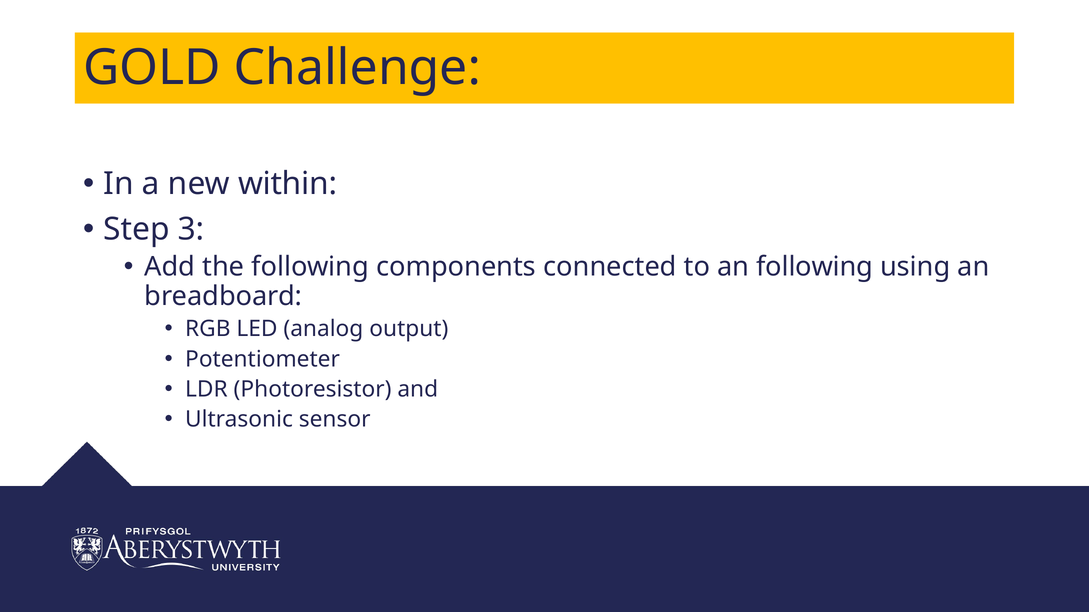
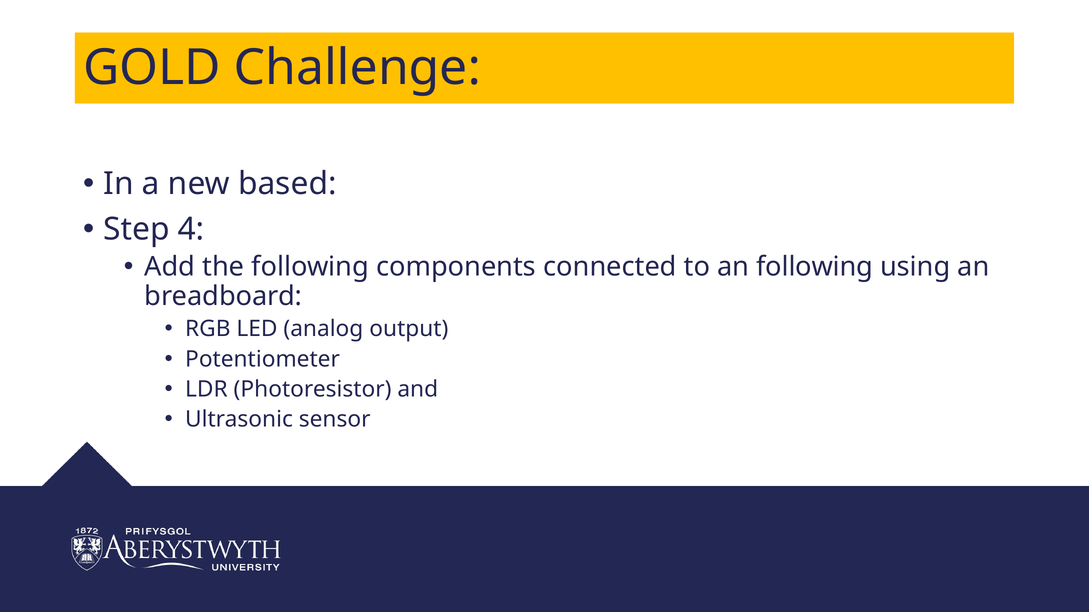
within: within -> based (287, 184)
3: 3 -> 4 (191, 230)
